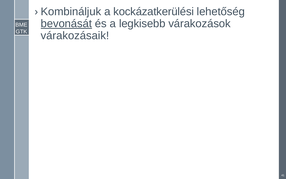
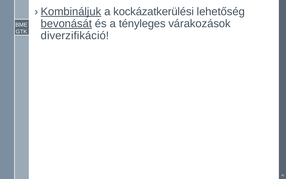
Kombináljuk underline: none -> present (71, 12)
legkisebb: legkisebb -> tényleges (142, 24)
várakozásaik: várakozásaik -> diverzifikáció (75, 36)
